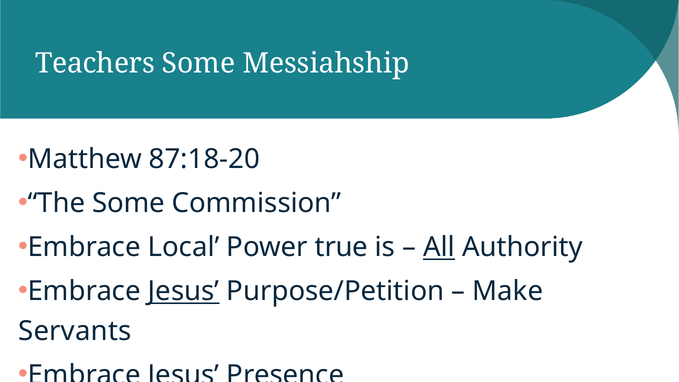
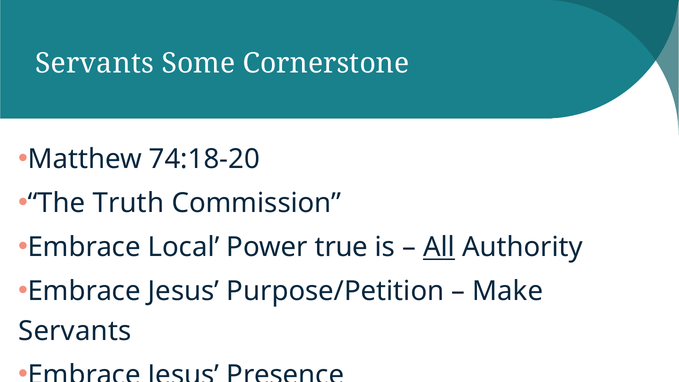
Teachers: Teachers -> Servants (95, 63)
Messiahship: Messiahship -> Cornerstone (326, 63)
87:18-20: 87:18-20 -> 74:18-20 (204, 159)
The Some: Some -> Truth (128, 203)
Jesus underline: present -> none (184, 291)
